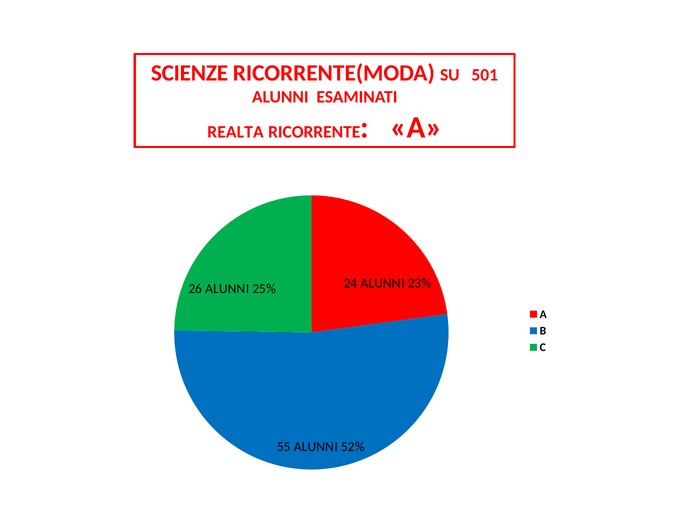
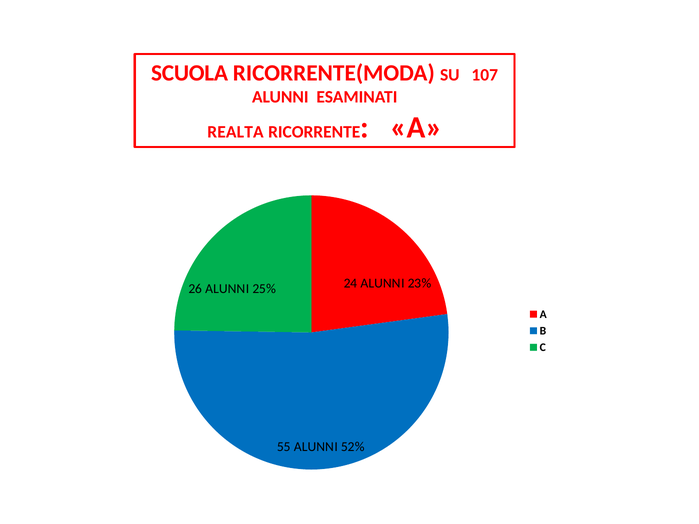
SCIENZE: SCIENZE -> SCUOLA (190, 73)
501: 501 -> 107 (485, 75)
